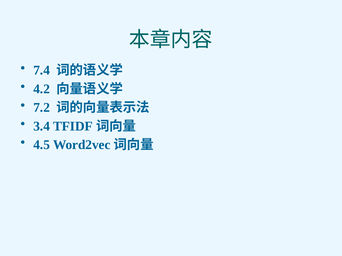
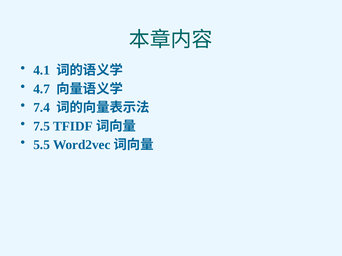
7.4: 7.4 -> 4.1 (42, 70)
4.2: 4.2 -> 4.7 (42, 89)
7.2: 7.2 -> 7.4 (42, 108)
3.4: 3.4 -> 7.5 (42, 126)
4.5: 4.5 -> 5.5 (42, 145)
